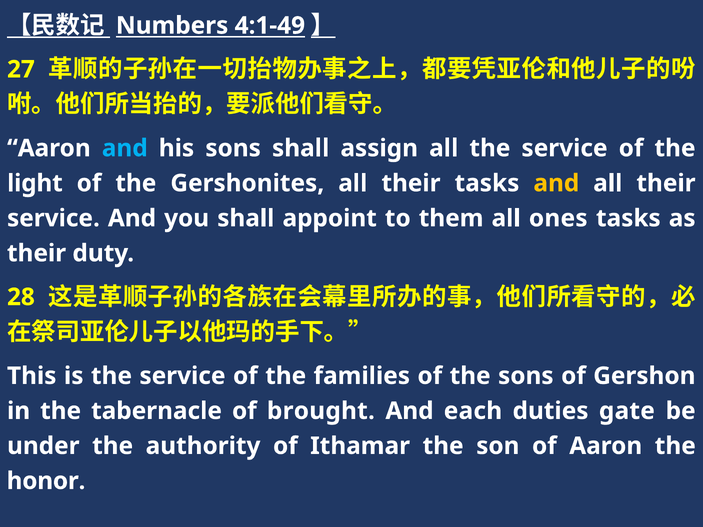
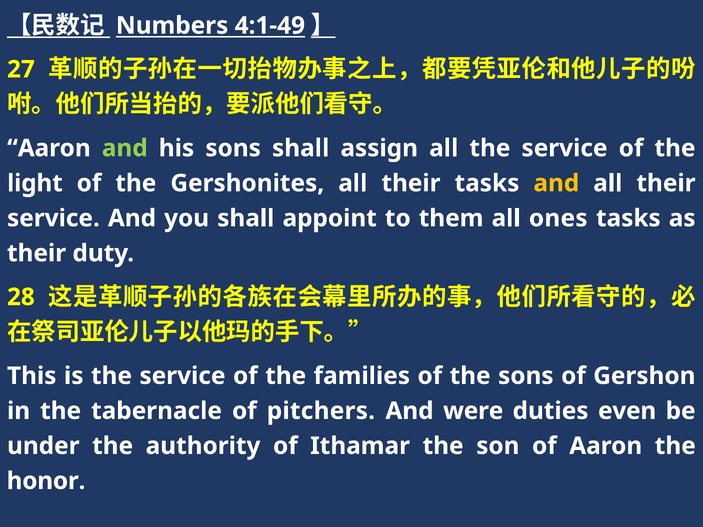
and colour: light blue -> light green (125, 148)
brought: brought -> pitchers (321, 411)
each: each -> were (473, 411)
gate: gate -> even (627, 411)
